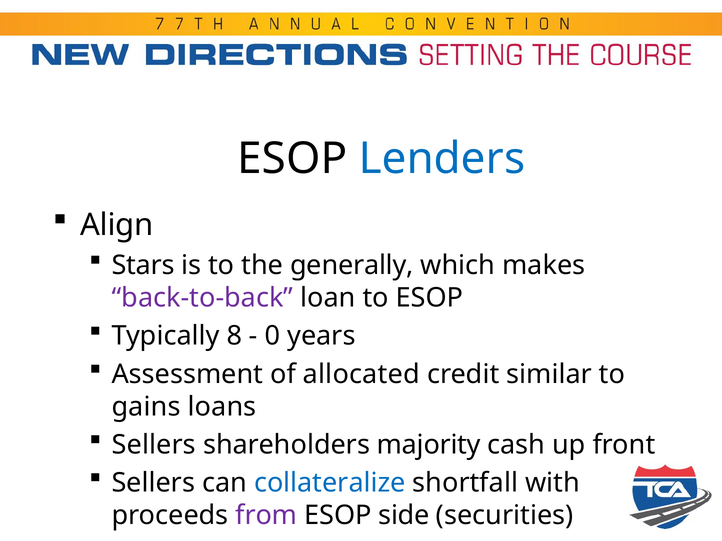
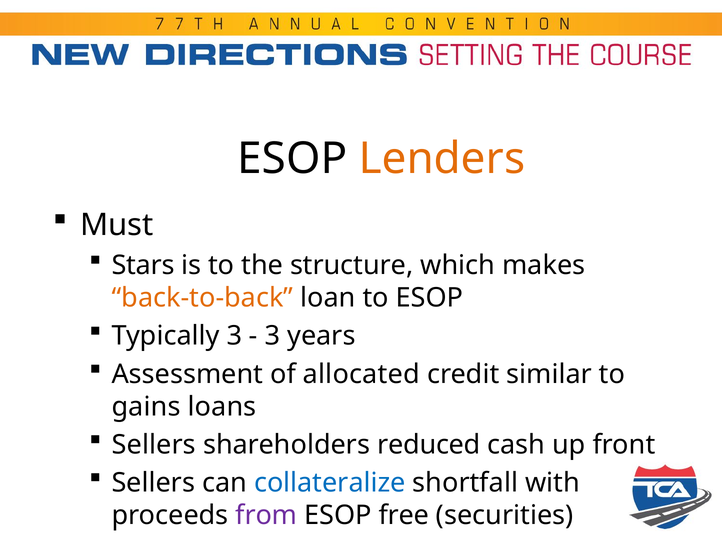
Lenders colour: blue -> orange (442, 159)
Align: Align -> Must (117, 225)
generally: generally -> structure (352, 266)
back-to-back colour: purple -> orange (202, 298)
Typically 8: 8 -> 3 (234, 336)
0: 0 -> 3 (272, 336)
majority: majority -> reduced (429, 445)
side: side -> free (404, 516)
